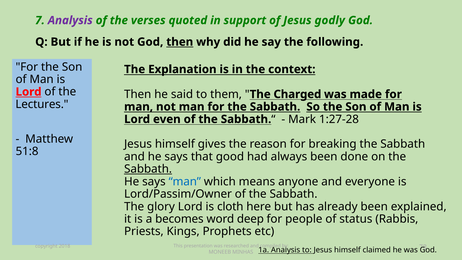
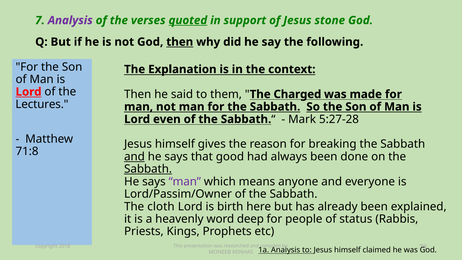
quoted underline: none -> present (188, 20)
godly: godly -> stone (330, 20)
1:27-28: 1:27-28 -> 5:27-28 (339, 119)
51:8: 51:8 -> 71:8 (27, 151)
and underline: none -> present (134, 157)
man colour: blue -> purple (185, 182)
glory: glory -> cloth (161, 206)
cloth: cloth -> birth (230, 206)
becomes: becomes -> heavenly (179, 219)
